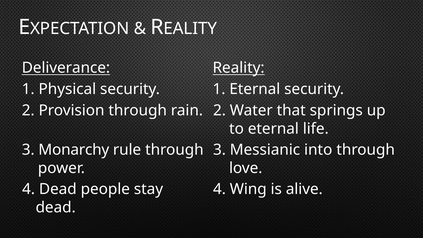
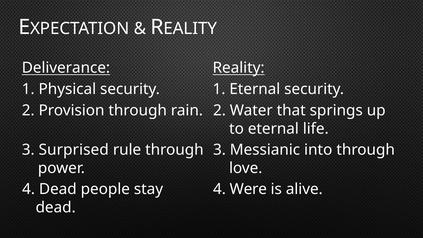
Monarchy: Monarchy -> Surprised (74, 150)
Wing: Wing -> Were (248, 189)
